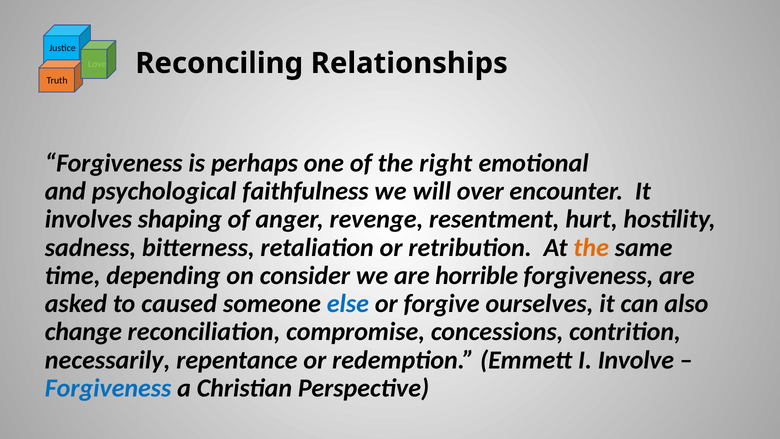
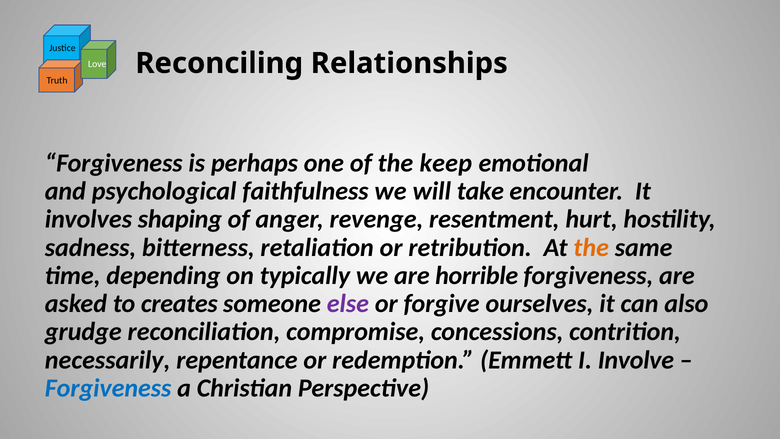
Love colour: light green -> white (97, 64)
right: right -> keep (446, 163)
over: over -> take (480, 191)
consider: consider -> typically (305, 275)
caused: caused -> creates (179, 304)
else colour: blue -> purple (348, 304)
change: change -> grudge (83, 332)
